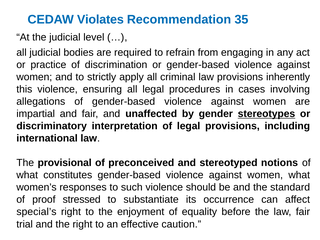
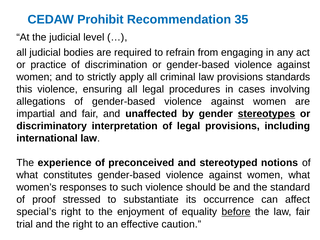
Violates: Violates -> Prohibit (100, 20)
inherently: inherently -> standards (288, 77)
provisional: provisional -> experience (65, 163)
before underline: none -> present (236, 212)
